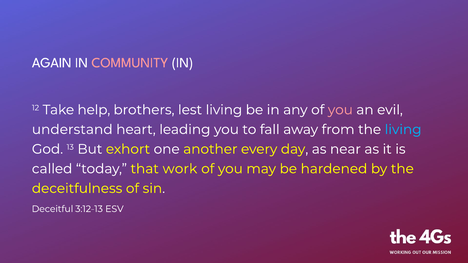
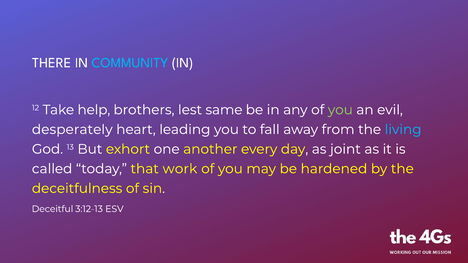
AGAIN: AGAIN -> THERE (52, 63)
COMMUNITY colour: pink -> light blue (130, 63)
lest living: living -> same (224, 110)
you colour: pink -> light green (340, 110)
understand: understand -> desperately (72, 130)
near: near -> joint (345, 149)
